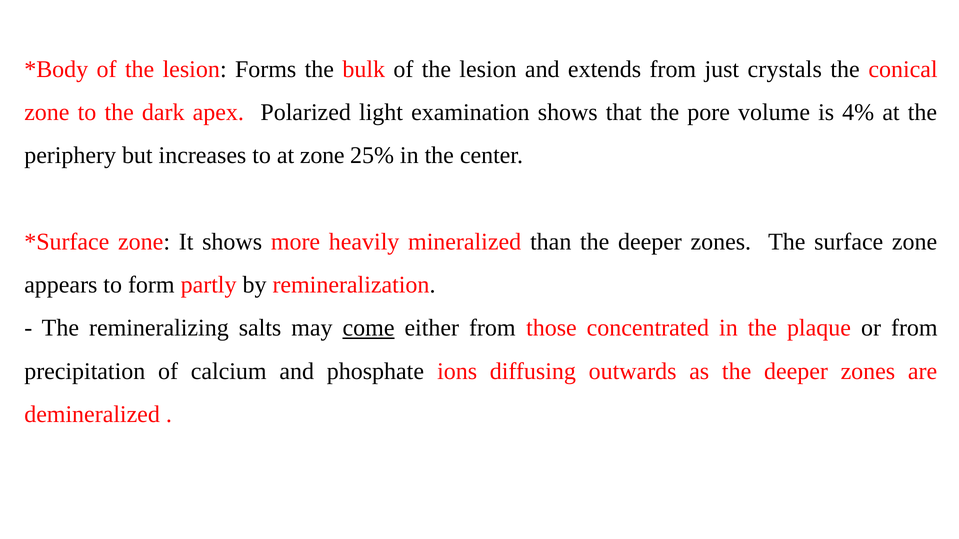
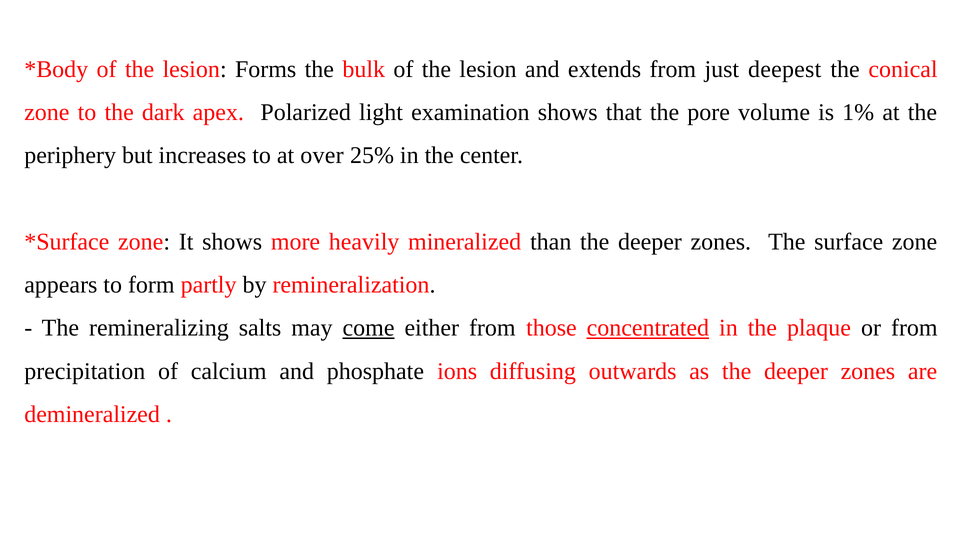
crystals: crystals -> deepest (785, 69)
4%: 4% -> 1% (858, 112)
at zone: zone -> over (322, 156)
concentrated underline: none -> present (648, 328)
